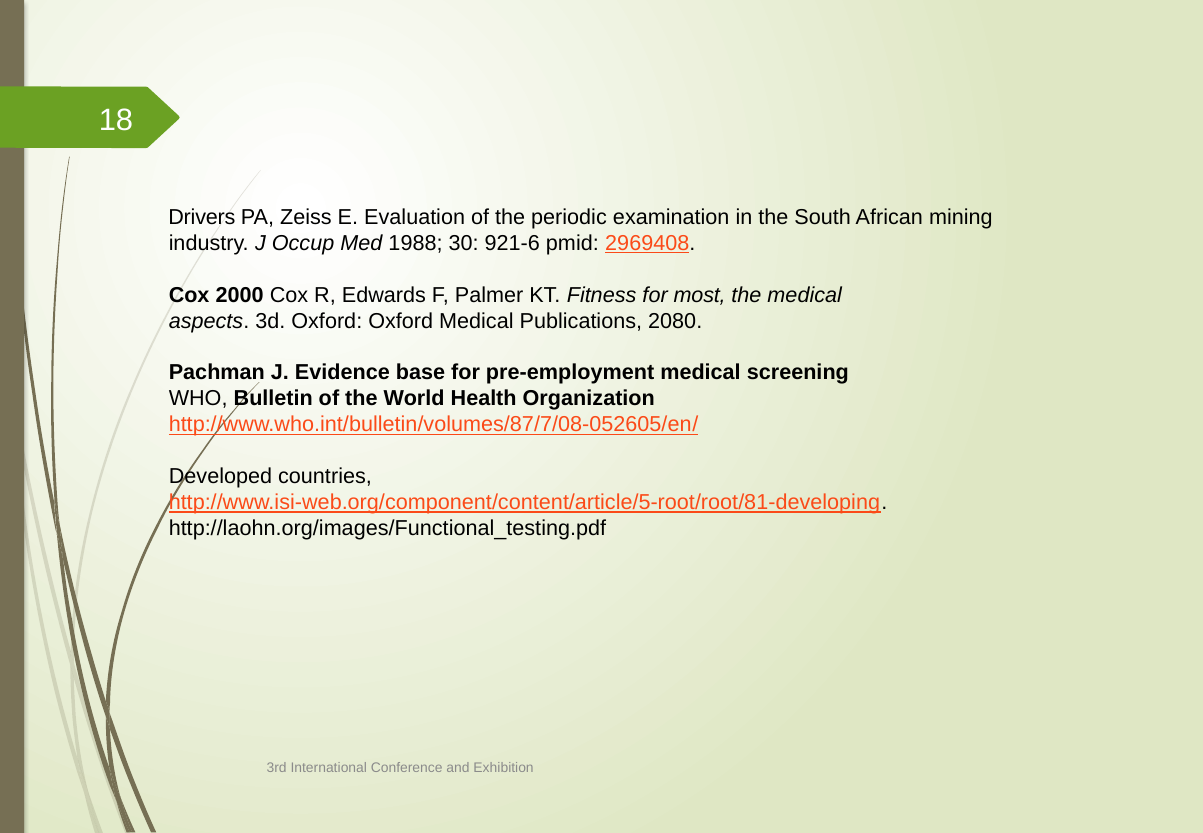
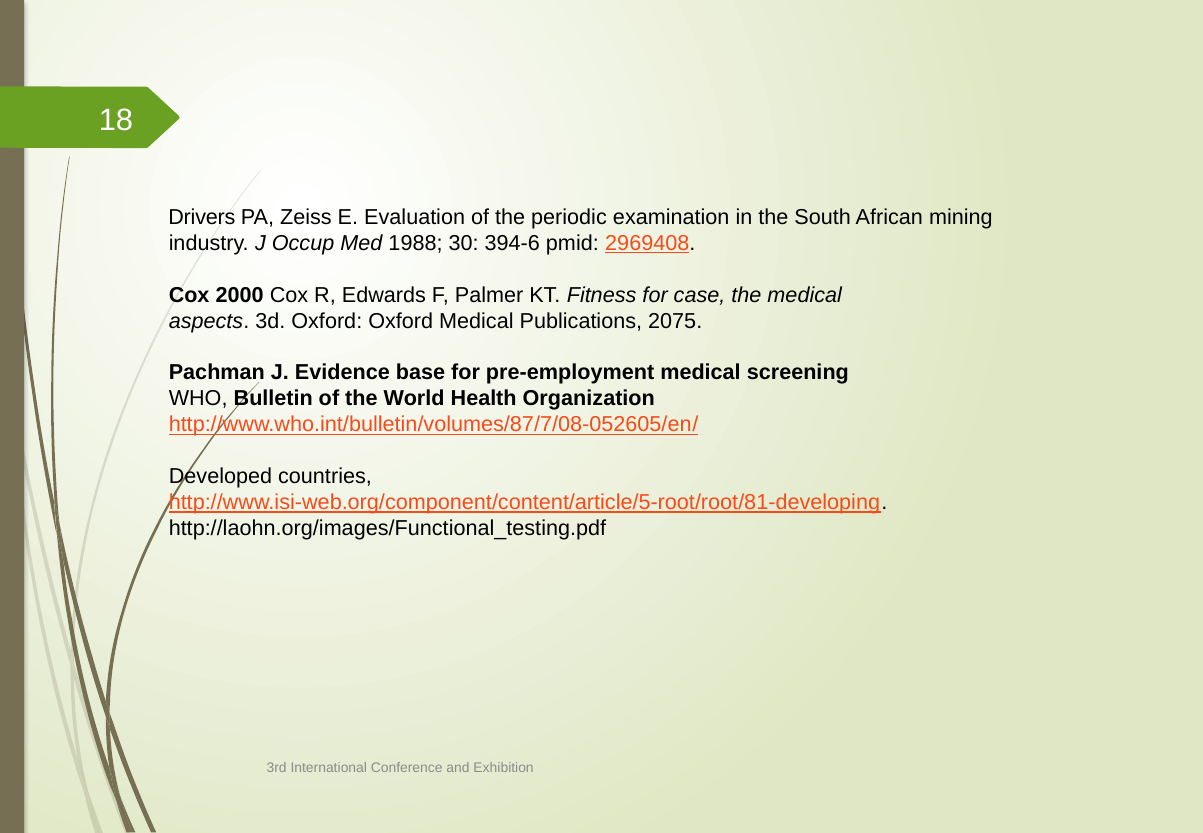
921-6: 921-6 -> 394-6 (512, 243)
most: most -> case (700, 295)
2080: 2080 -> 2075 (675, 321)
